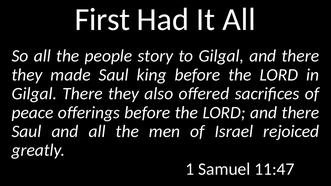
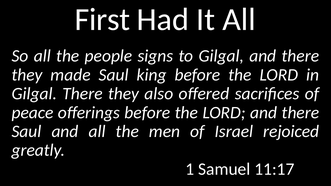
story: story -> signs (155, 56)
11:47: 11:47 -> 11:17 (274, 169)
